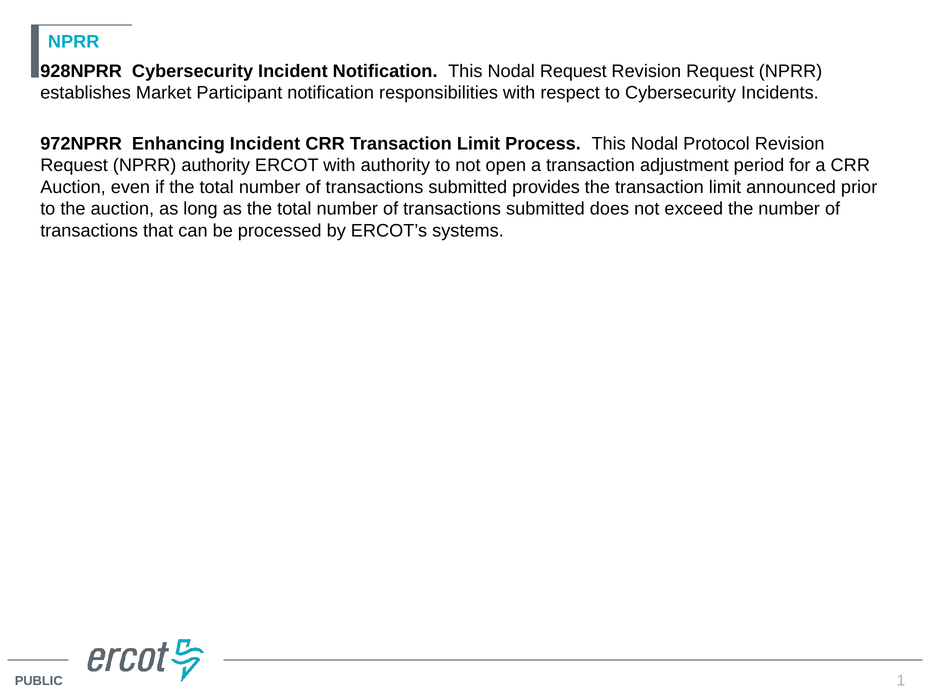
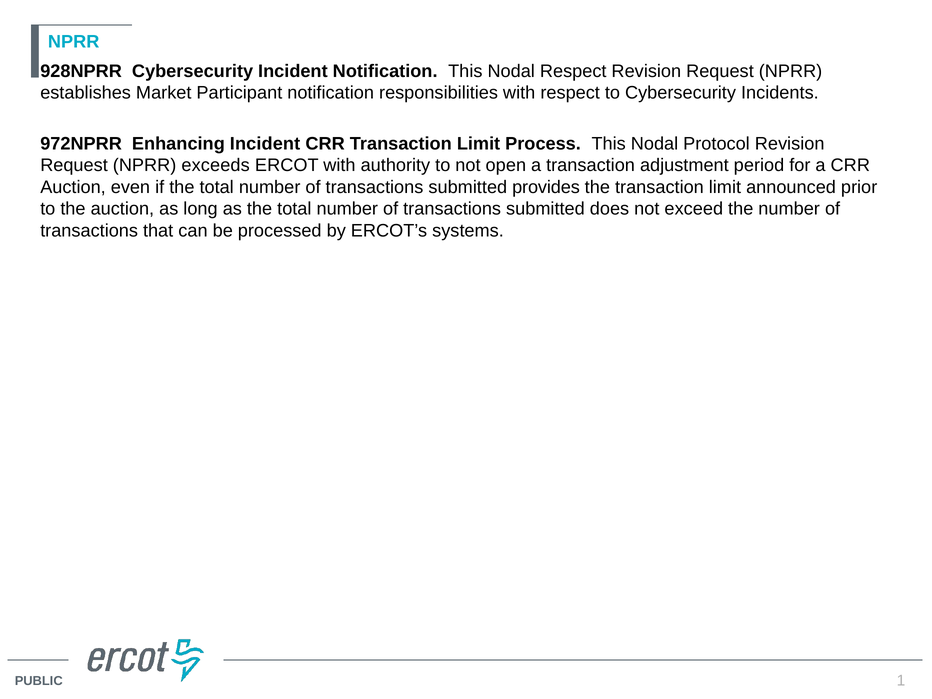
Nodal Request: Request -> Respect (573, 71)
NPRR authority: authority -> exceeds (216, 165)
